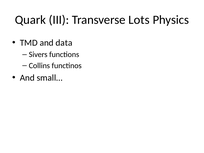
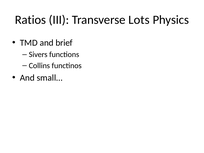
Quark: Quark -> Ratios (30, 20)
data: data -> brief (64, 43)
